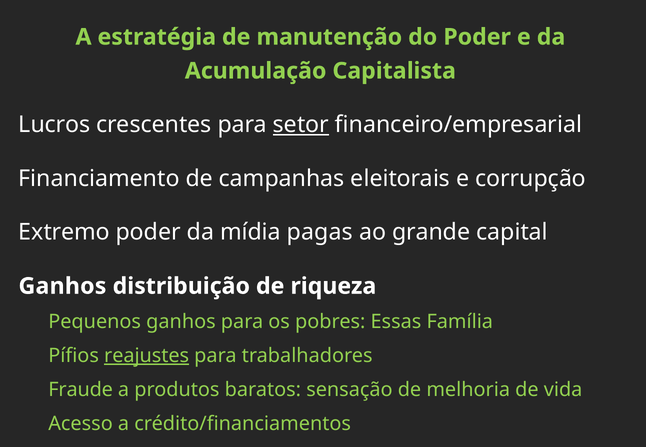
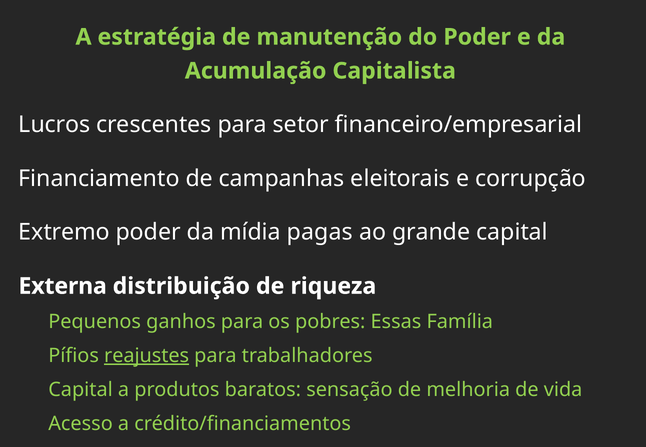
setor underline: present -> none (301, 125)
Ganhos: Ganhos -> Externa (63, 286)
Fraude: Fraude -> Capital (81, 390)
